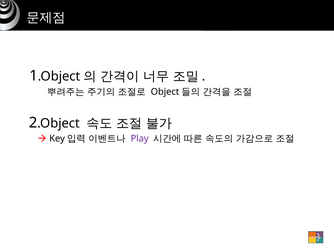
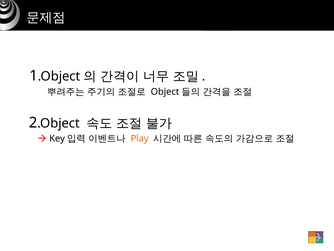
Play colour: purple -> orange (140, 138)
